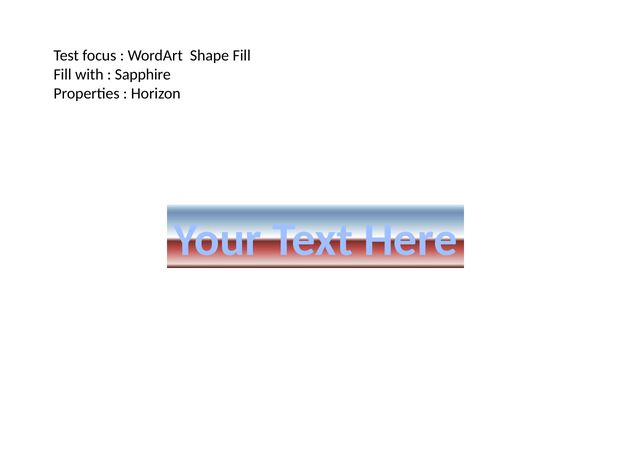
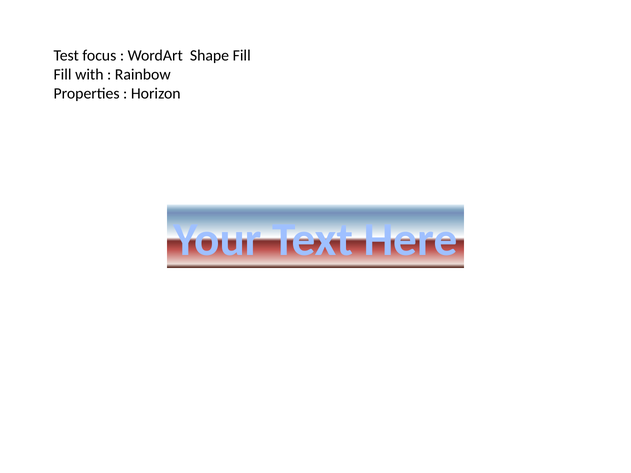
Sapphire: Sapphire -> Rainbow (143, 75)
